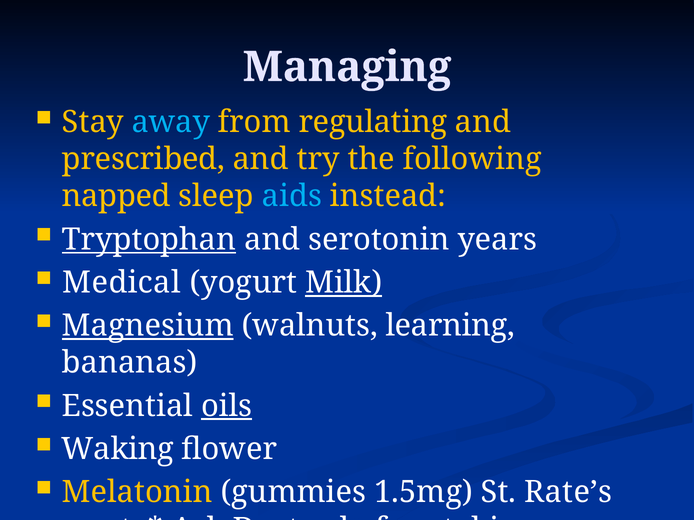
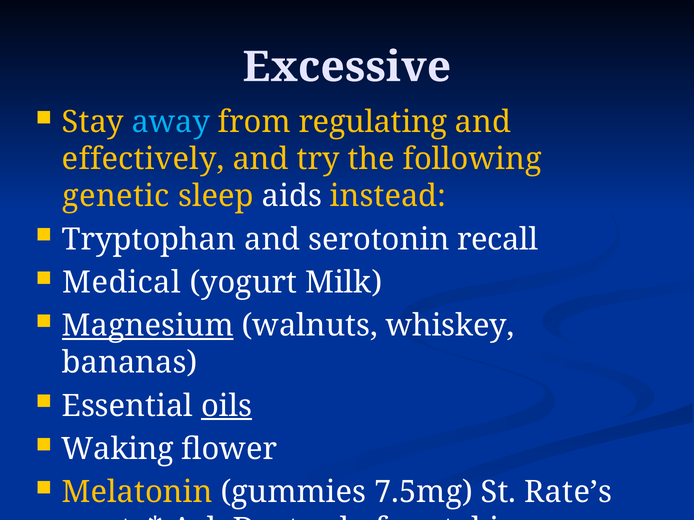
Managing: Managing -> Excessive (347, 67)
prescribed: prescribed -> effectively (143, 159)
napped: napped -> genetic (116, 196)
aids colour: light blue -> white (292, 196)
Tryptophan underline: present -> none (149, 240)
years: years -> recall (498, 240)
Milk underline: present -> none (344, 283)
learning: learning -> whiskey (450, 326)
1.5mg: 1.5mg -> 7.5mg (423, 493)
